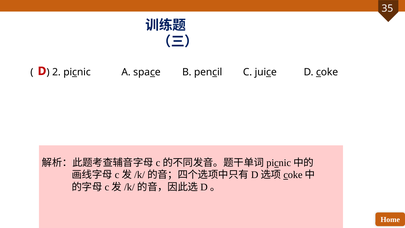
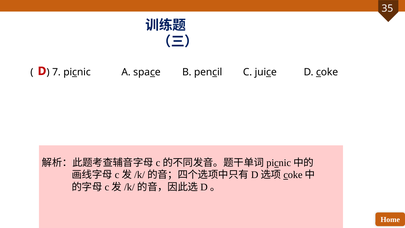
2: 2 -> 7 (56, 72)
